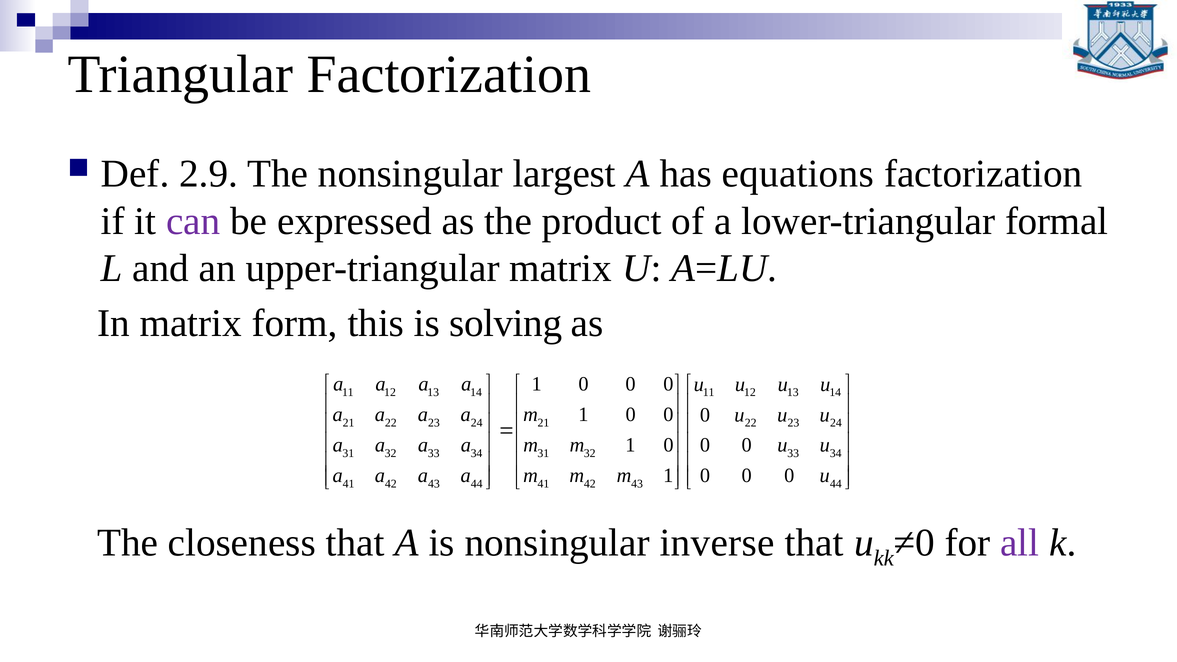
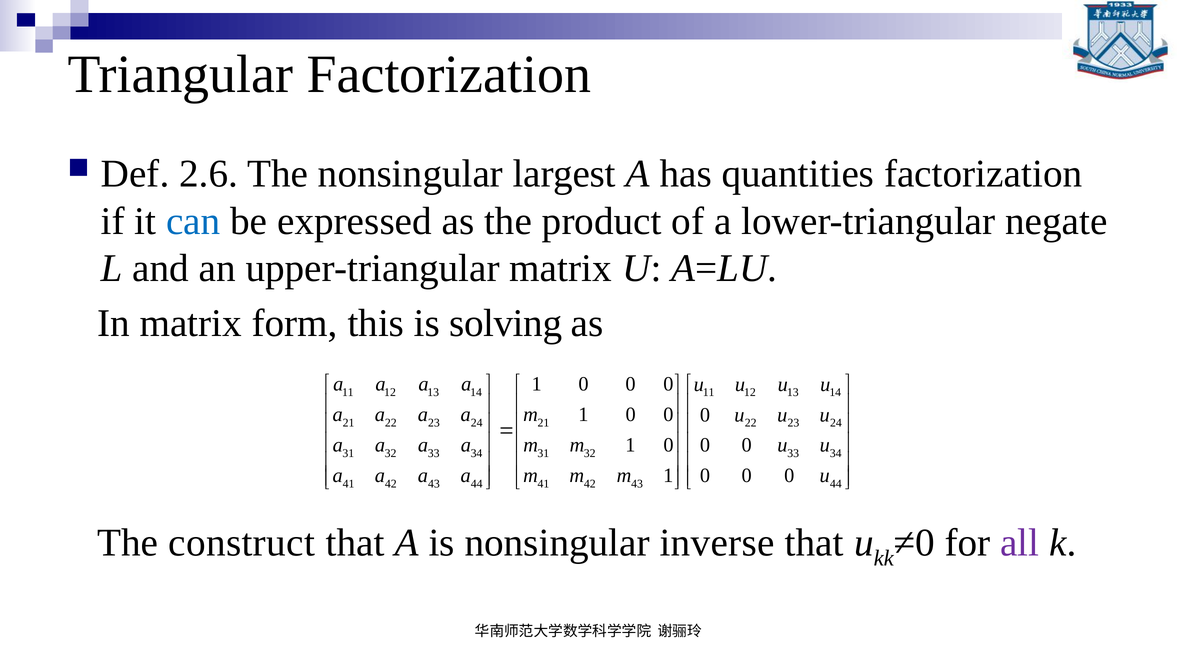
2.9: 2.9 -> 2.6 (209, 174)
equations: equations -> quantities (798, 174)
can colour: purple -> blue (193, 221)
formal: formal -> negate (1056, 221)
closeness: closeness -> construct (242, 543)
